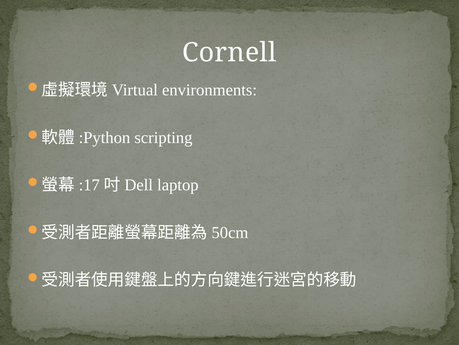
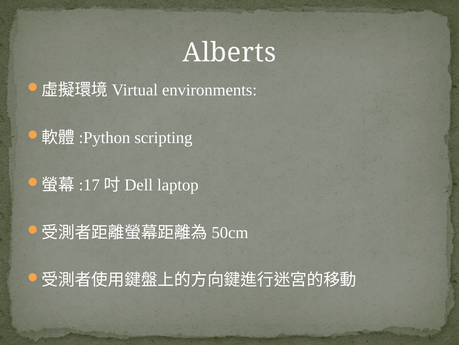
Cornell: Cornell -> Alberts (229, 52)
